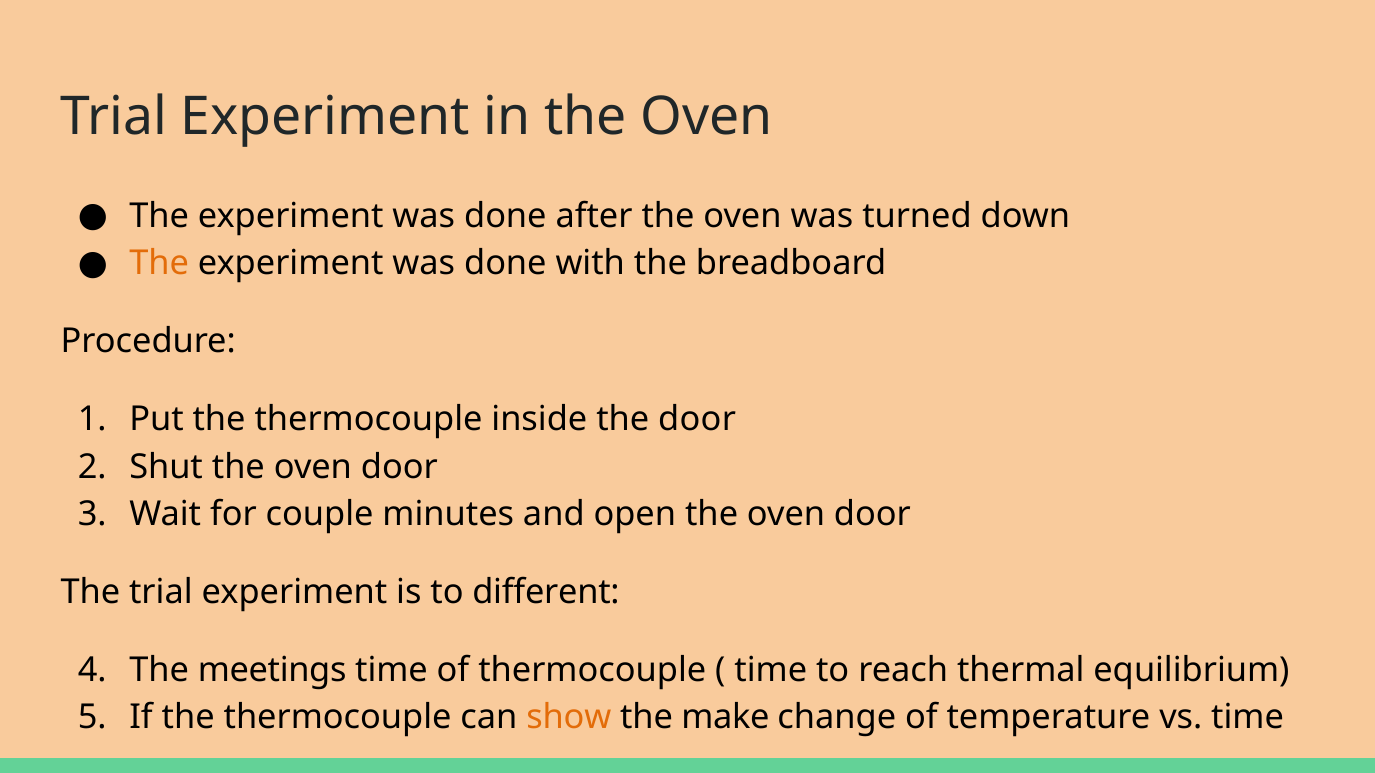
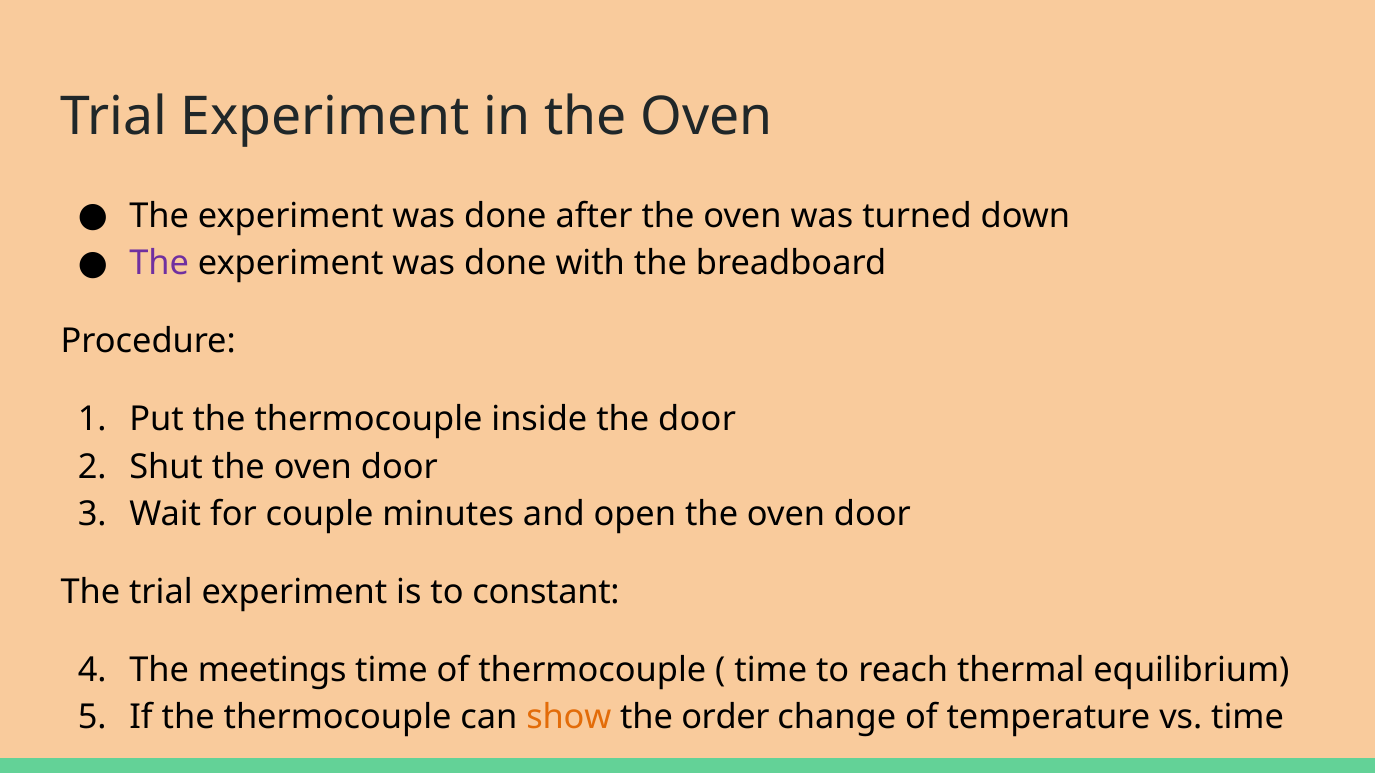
The colour: orange -> purple (159, 264)
different: different -> constant (546, 592)
make: make -> order (725, 718)
